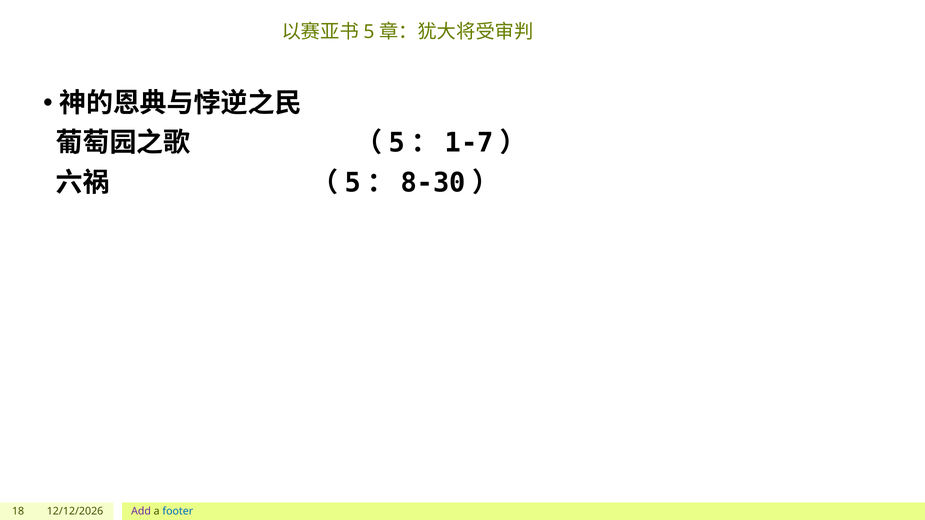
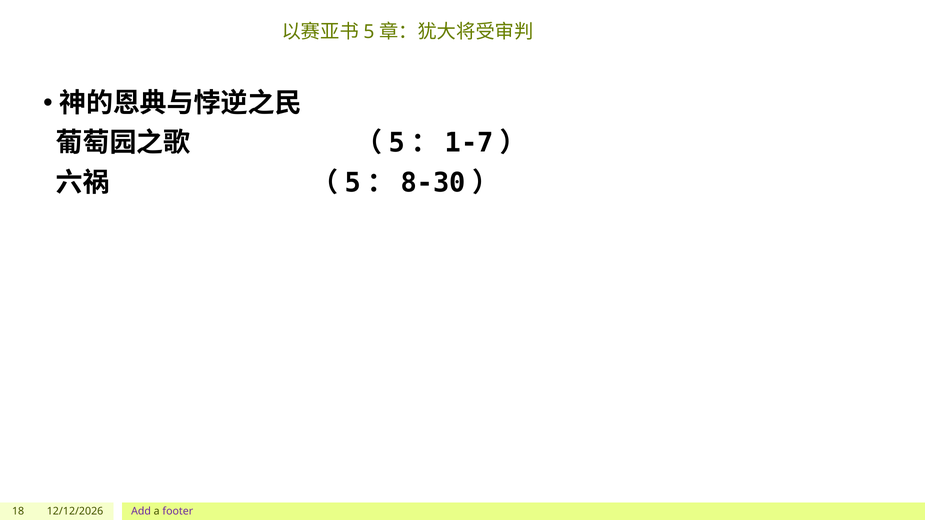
footer colour: blue -> purple (178, 511)
